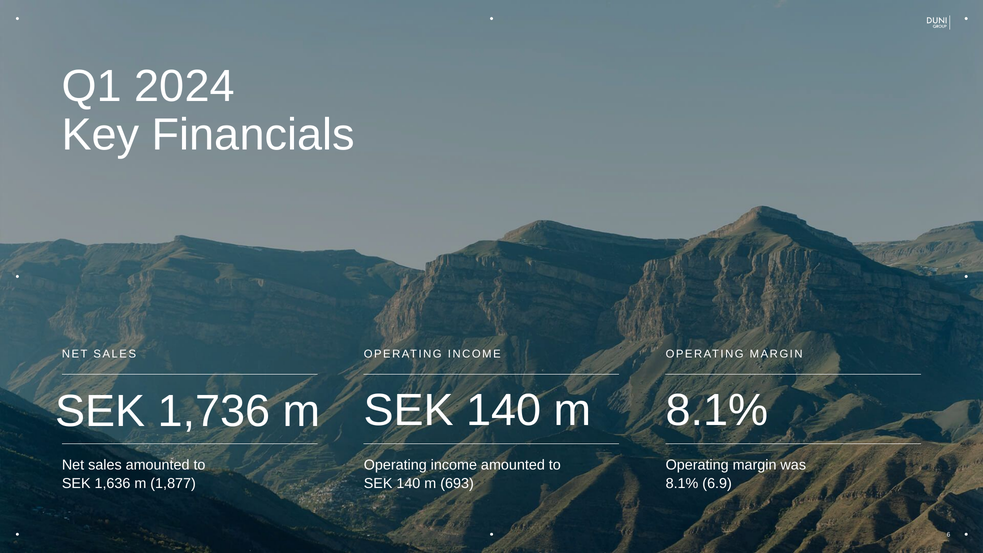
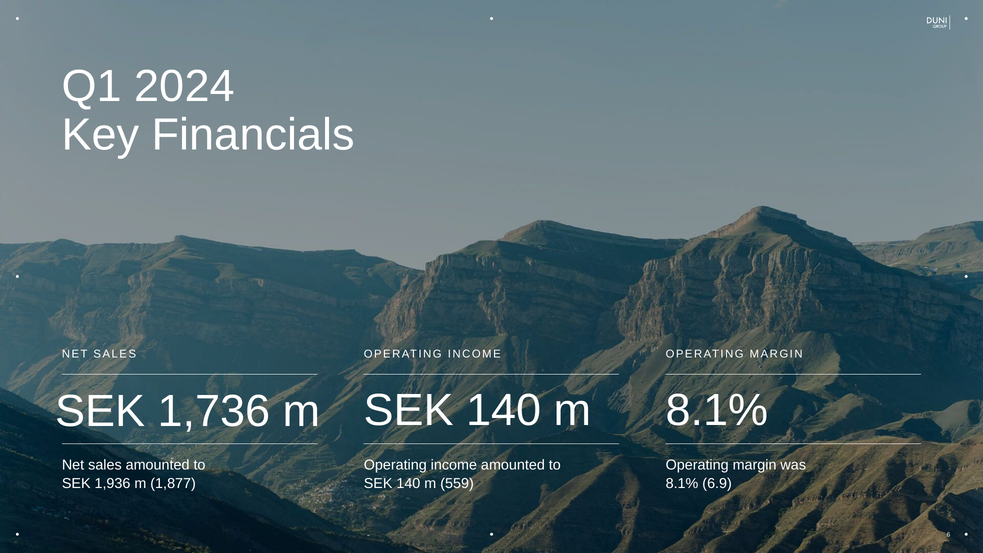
1,636: 1,636 -> 1,936 (112, 483)
693: 693 -> 559 (457, 483)
